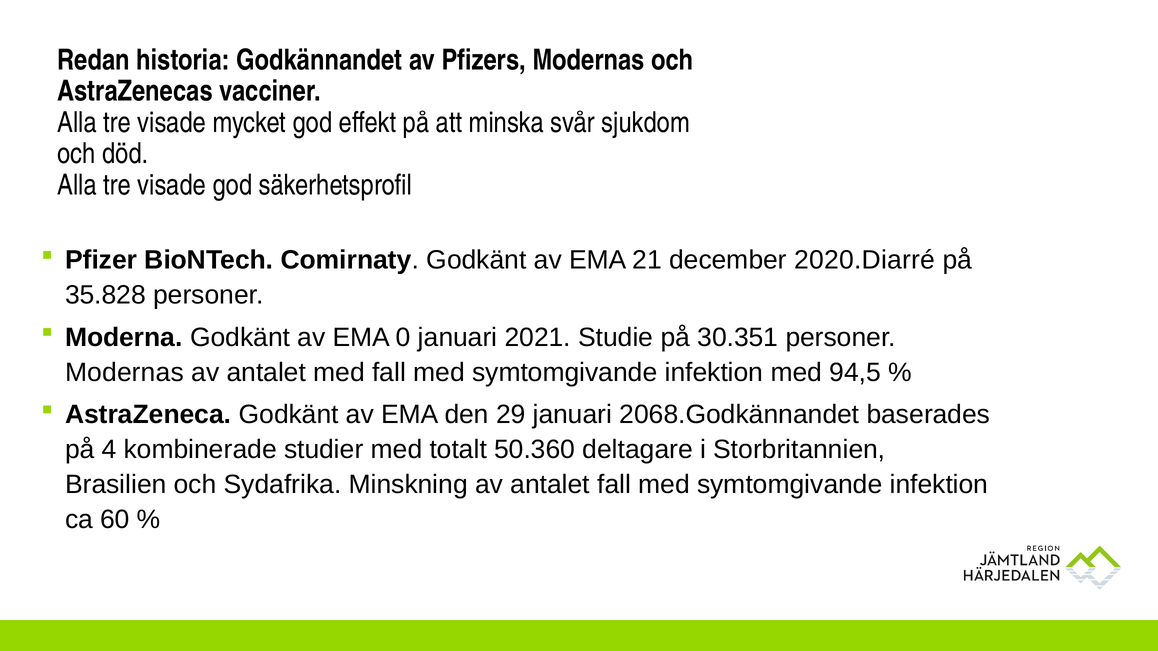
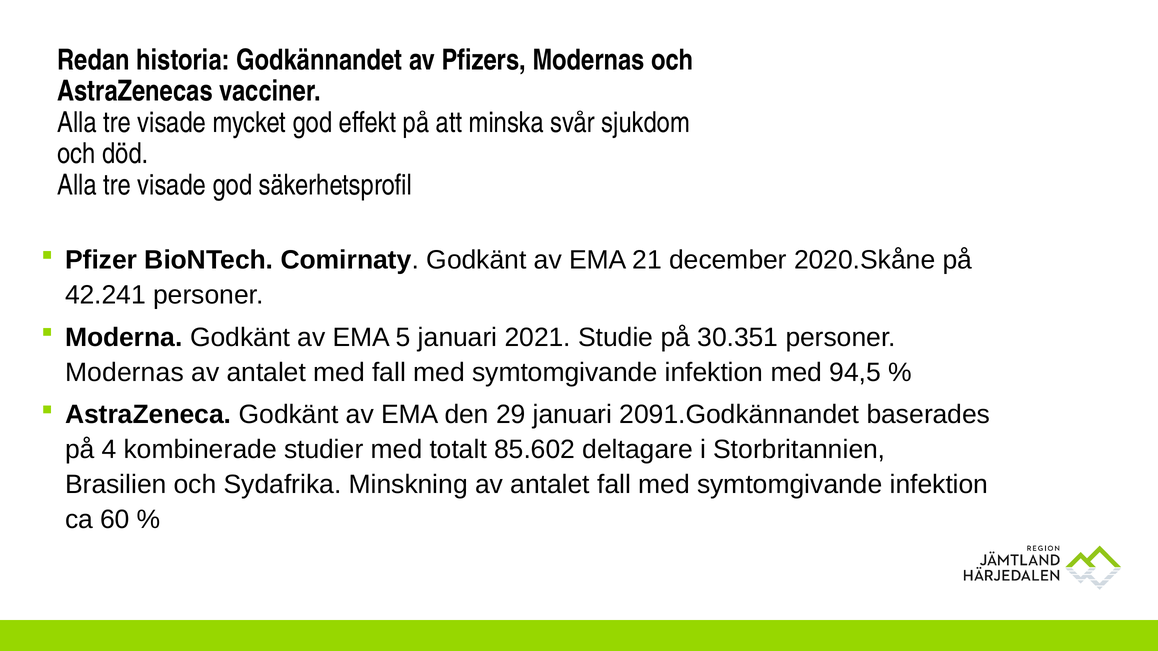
2020.Diarré: 2020.Diarré -> 2020.Skåne (865, 260)
35.828: 35.828 -> 42.241 (105, 295)
0: 0 -> 5 (403, 338)
2068.Godkännandet: 2068.Godkännandet -> 2091.Godkännandet (739, 415)
50.360: 50.360 -> 85.602 (535, 450)
